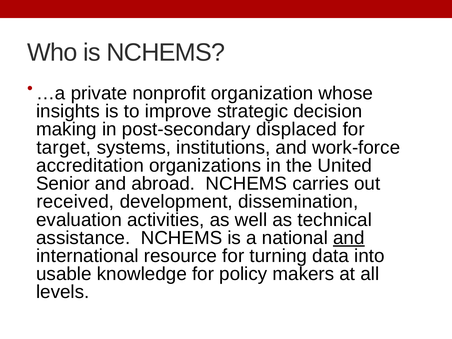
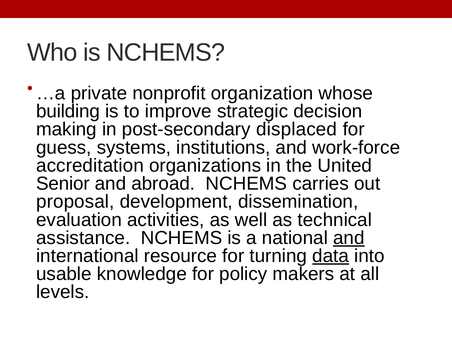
insights: insights -> building (68, 111)
target: target -> guess (64, 147)
received: received -> proposal (75, 202)
data underline: none -> present (331, 256)
